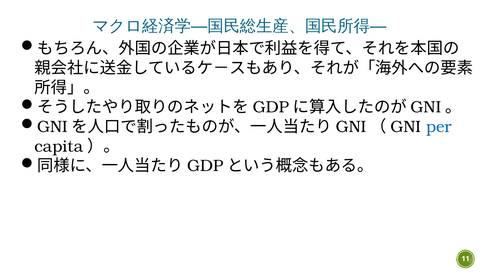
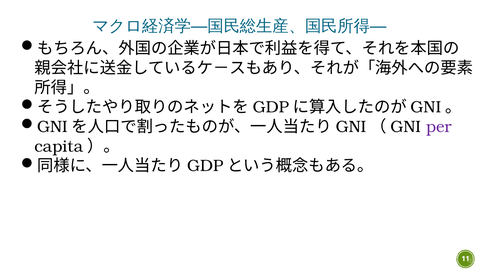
per colour: blue -> purple (439, 127)
